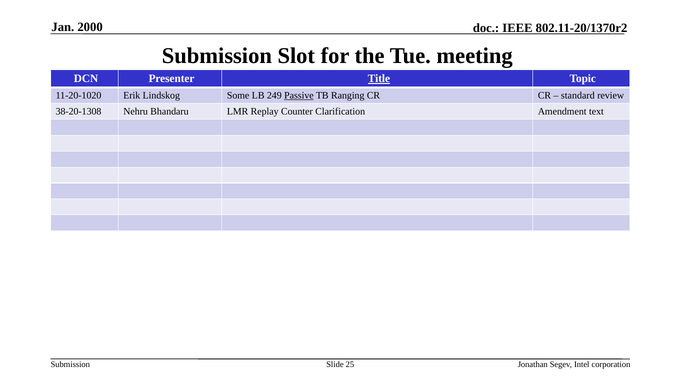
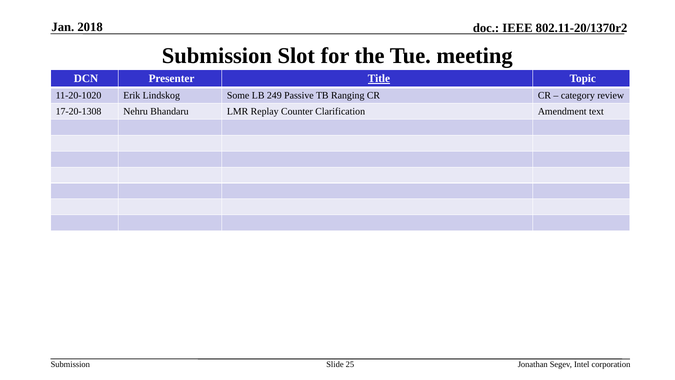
2000: 2000 -> 2018 (90, 27)
Passive underline: present -> none (299, 95)
standard: standard -> category (578, 95)
38-20-1308: 38-20-1308 -> 17-20-1308 (79, 111)
